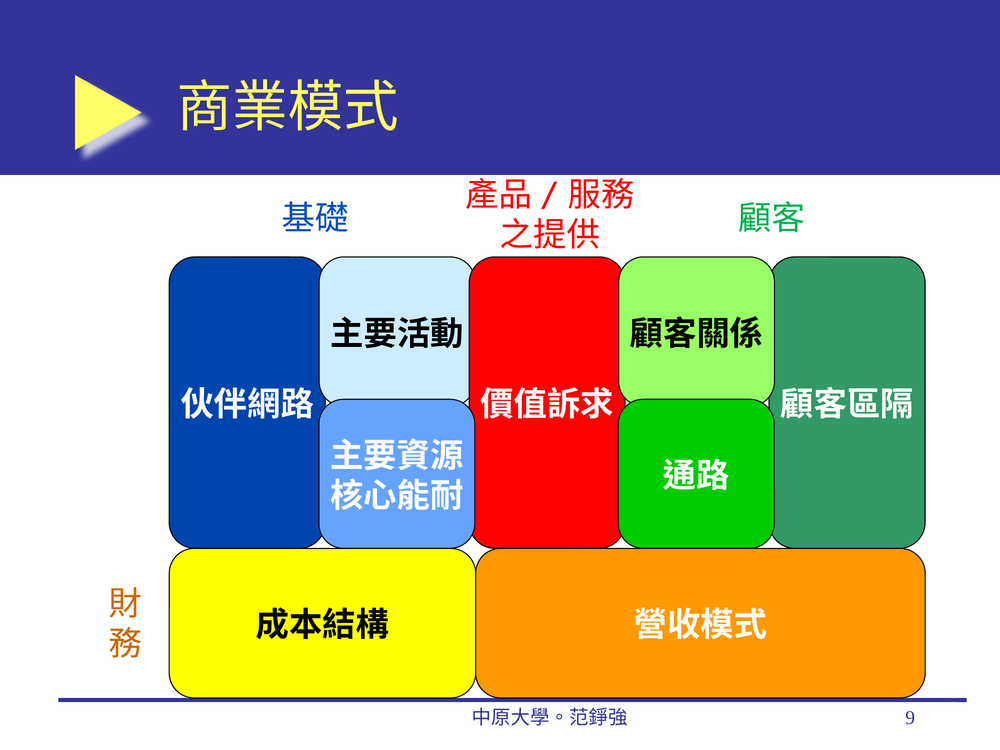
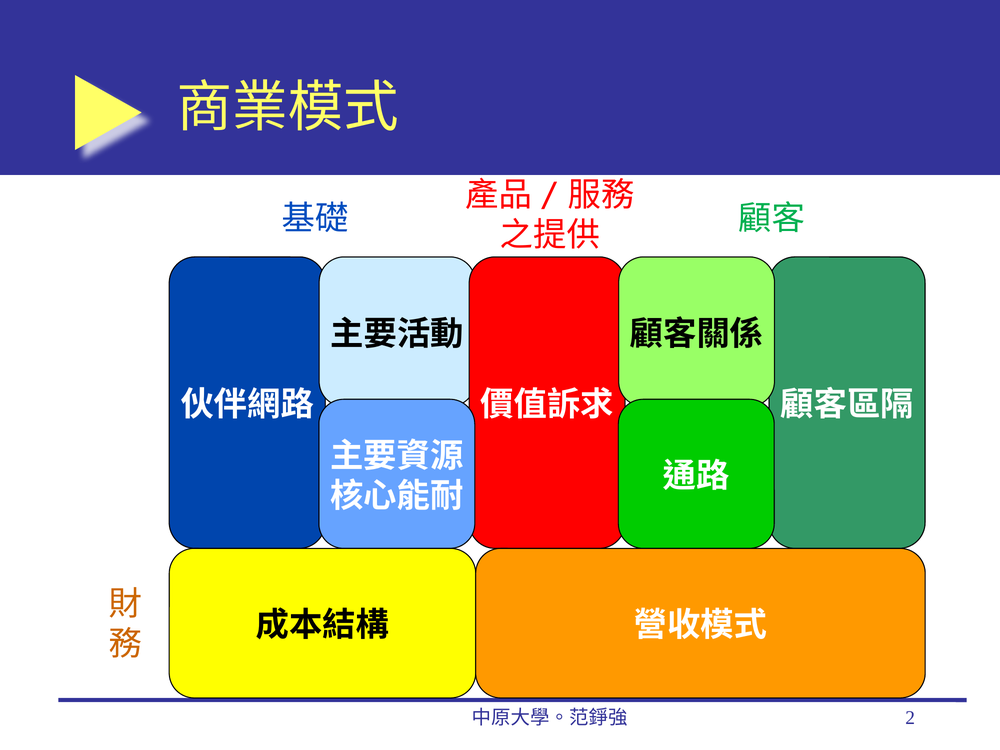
9: 9 -> 2 (910, 718)
